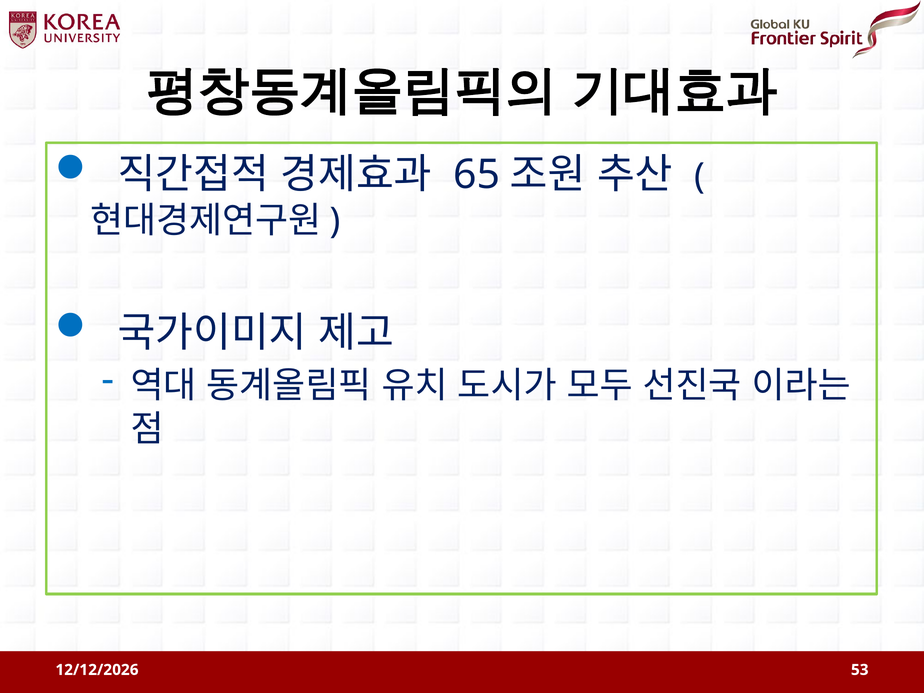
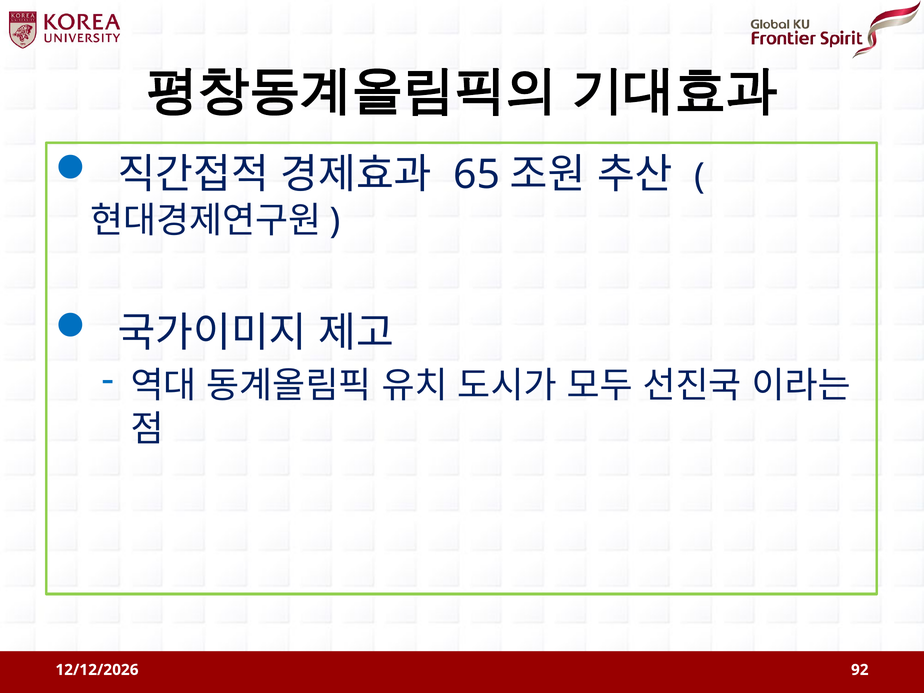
53: 53 -> 92 (860, 670)
